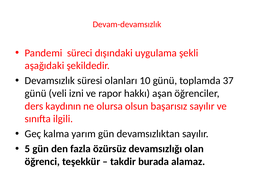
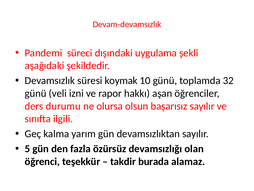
olanları: olanları -> koymak (121, 80)
37: 37 -> 32 (228, 80)
kaydının: kaydının -> durumu (63, 106)
